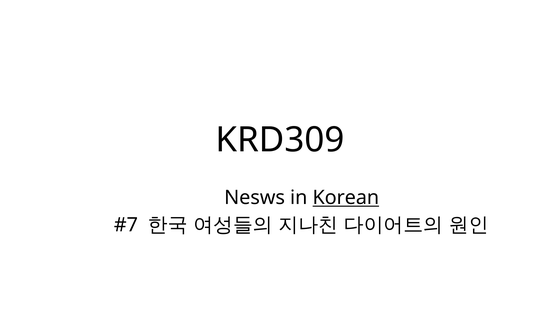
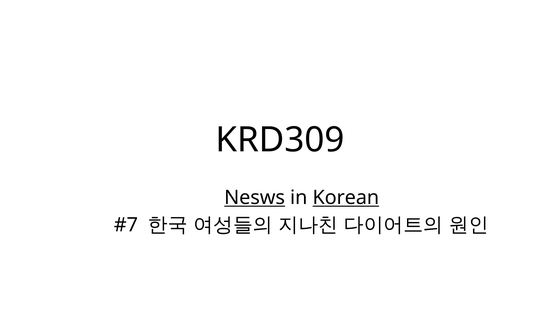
Nesws underline: none -> present (255, 198)
